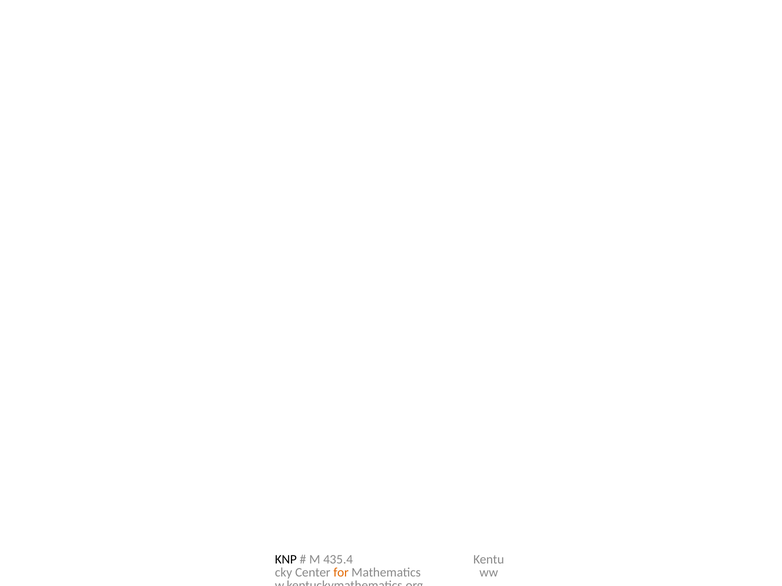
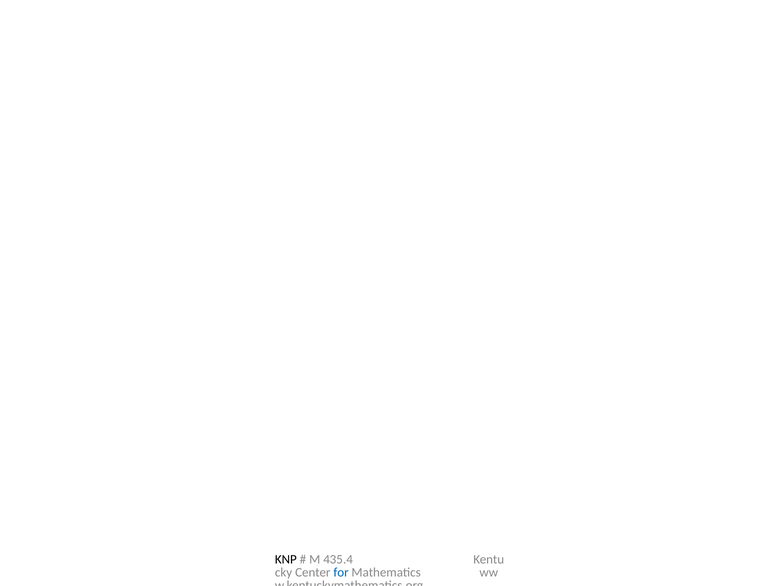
for colour: orange -> blue (341, 573)
